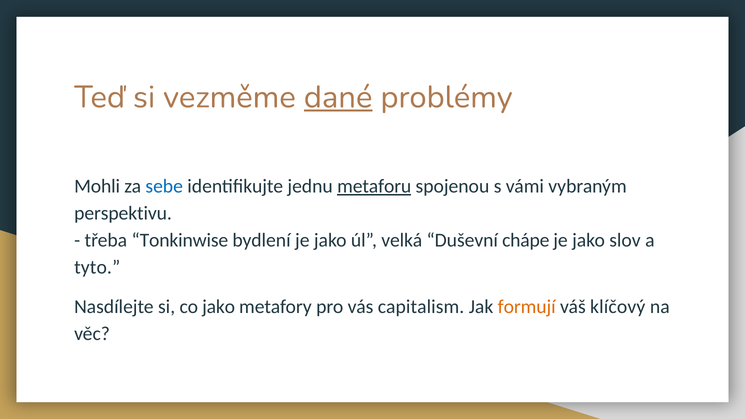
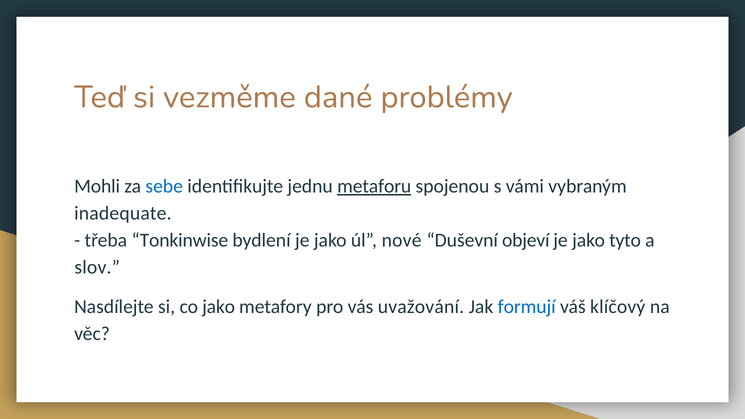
dané underline: present -> none (338, 97)
perspektivu: perspektivu -> inadequate (123, 213)
velká: velká -> nové (402, 240)
chápe: chápe -> objeví (526, 240)
slov: slov -> tyto (625, 240)
tyto: tyto -> slov (97, 268)
capitalism: capitalism -> uvažování (421, 307)
formují colour: orange -> blue (527, 307)
